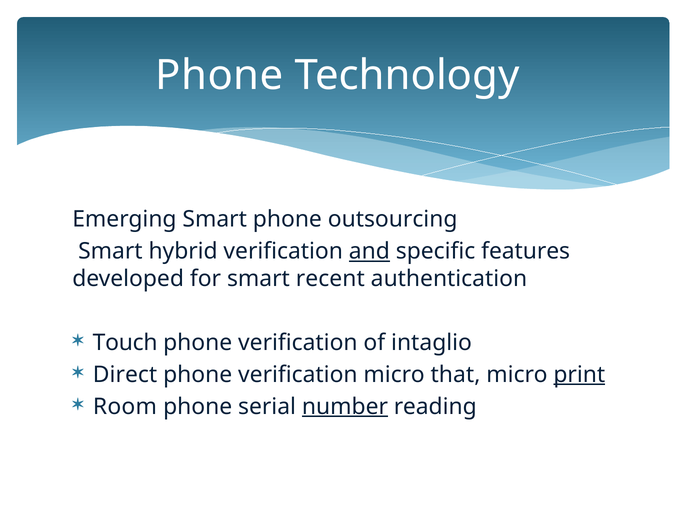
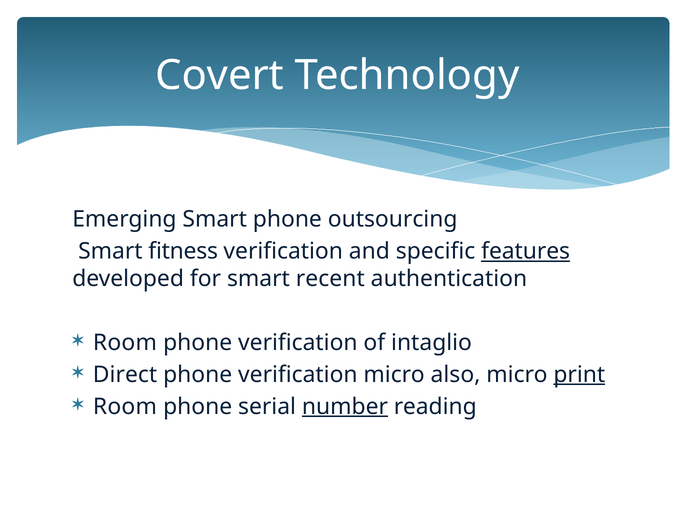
Phone: Phone -> Covert (220, 75)
hybrid: hybrid -> fitness (183, 251)
and underline: present -> none (369, 251)
features underline: none -> present (526, 251)
Touch: Touch -> Room (125, 343)
that: that -> also (455, 375)
